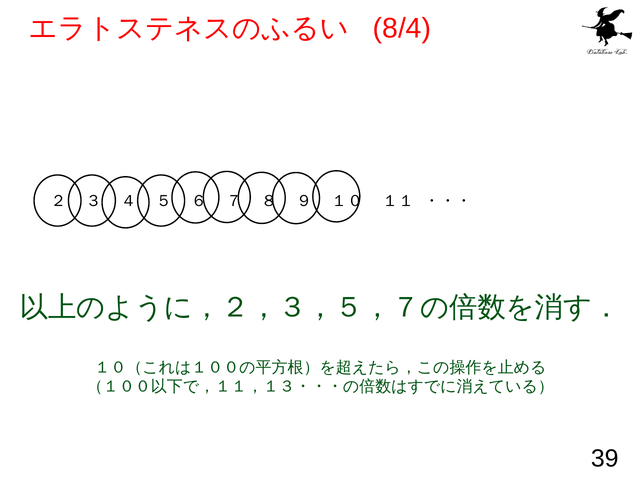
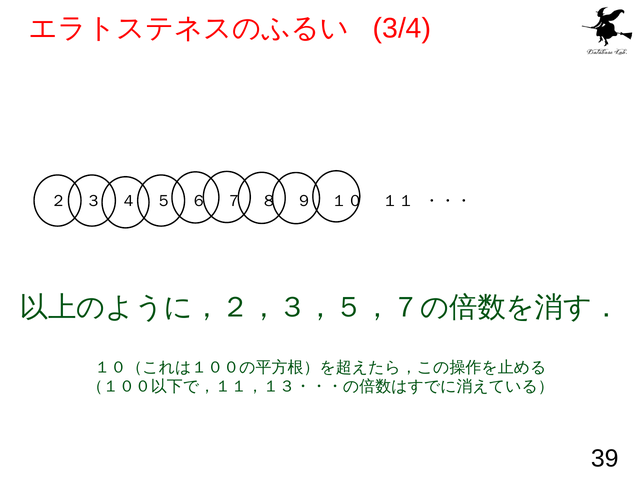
8/4: 8/4 -> 3/4 (402, 28)
